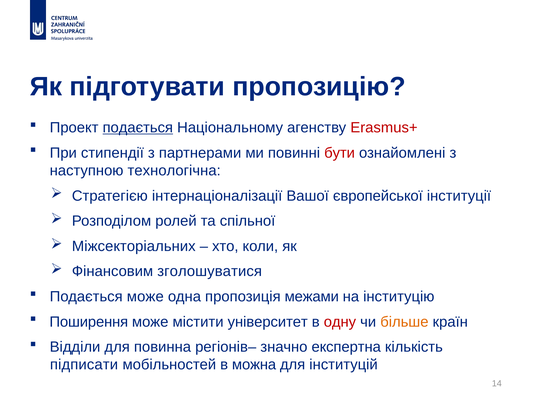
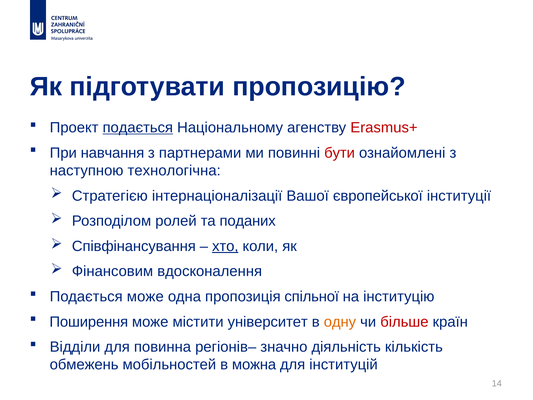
стипендії: стипендії -> навчання (112, 153)
спільної: спільної -> поданих (248, 221)
Міжсекторіальних: Міжсекторіальних -> Співфінансування (134, 246)
хто underline: none -> present (225, 246)
зголошуватися: зголошуватися -> вдосконалення (210, 271)
межами: межами -> спільної (312, 296)
одну colour: red -> orange (340, 322)
більше colour: orange -> red (404, 322)
експертна: експертна -> діяльність (346, 347)
підписати: підписати -> обмежень (84, 365)
